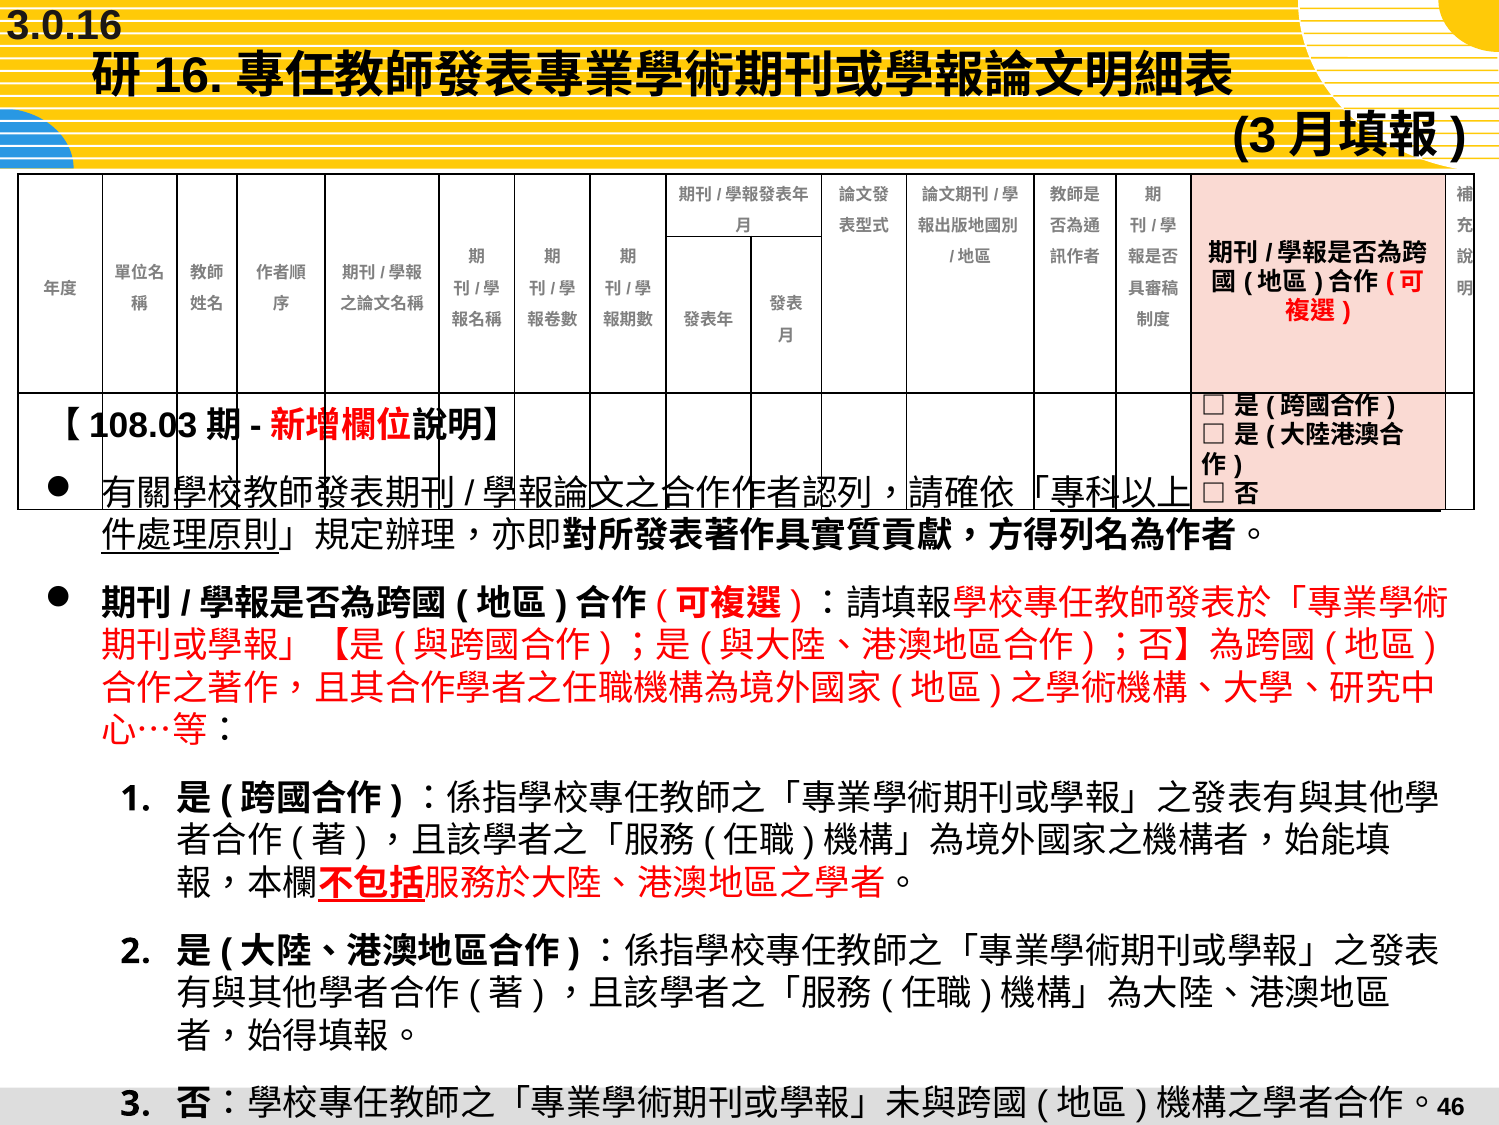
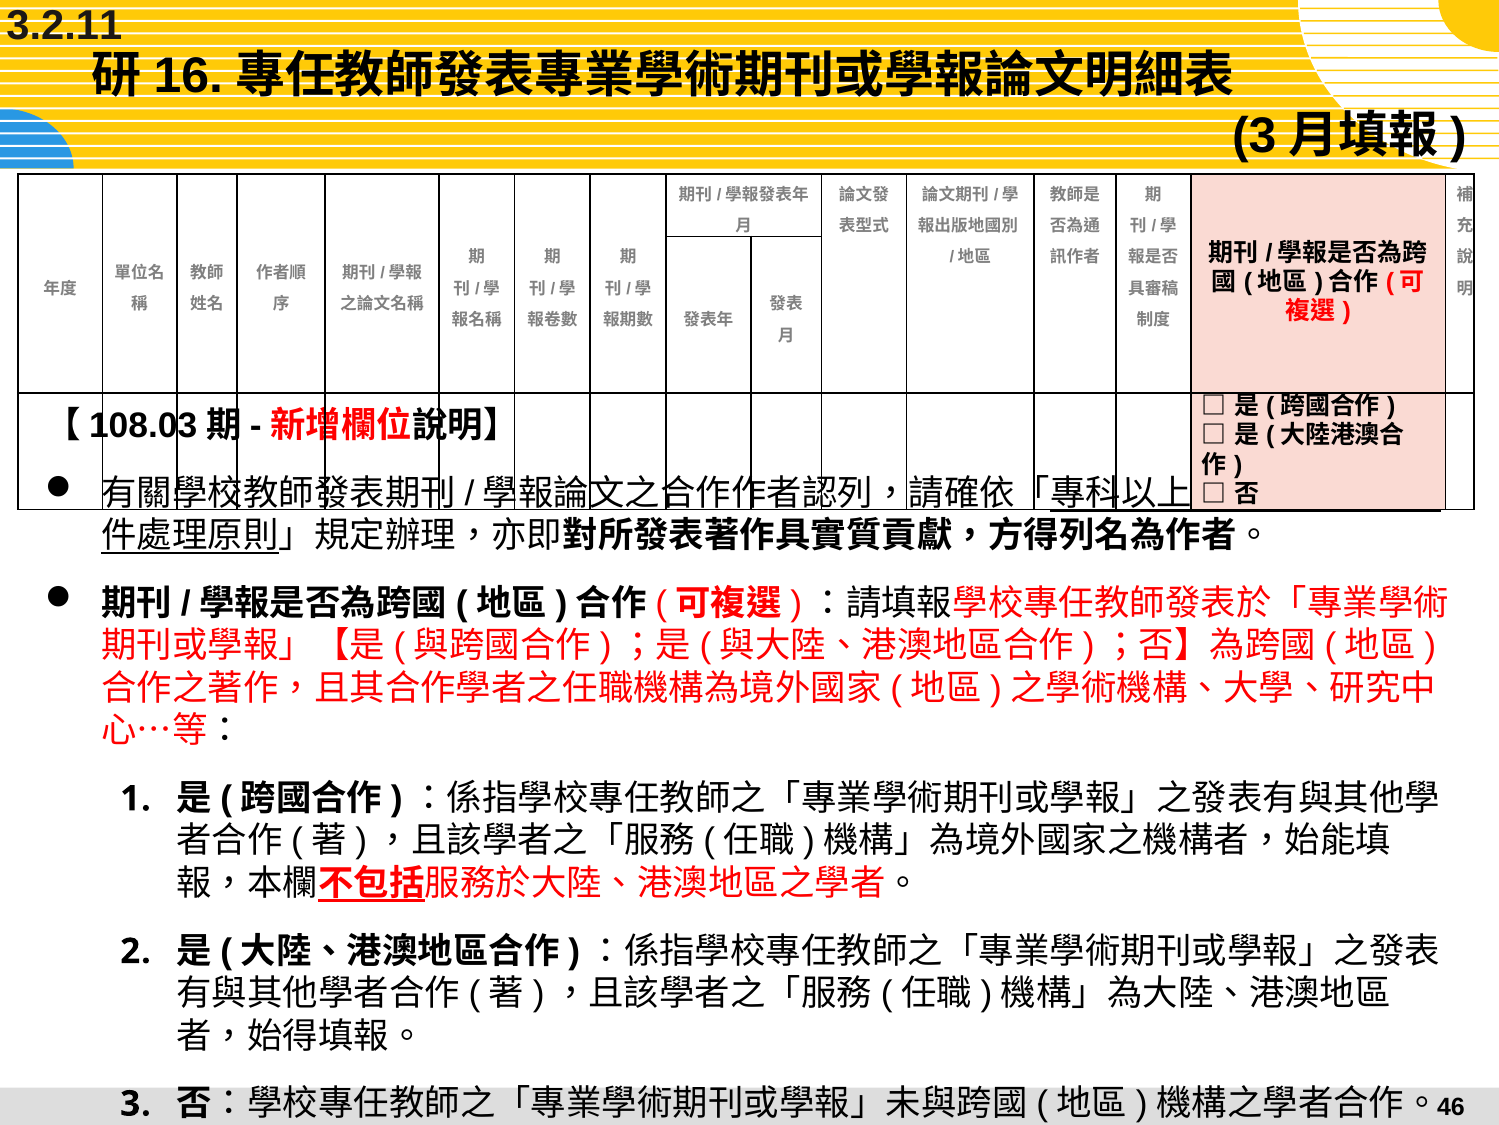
3.0.16: 3.0.16 -> 3.2.11 (64, 25)
